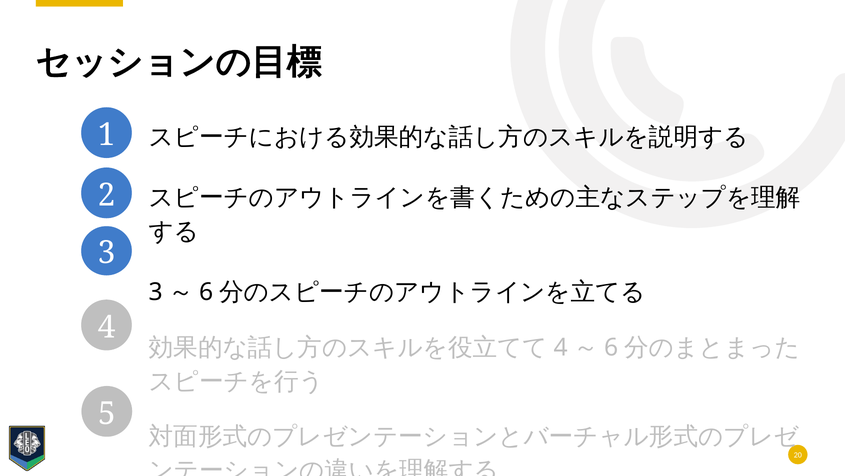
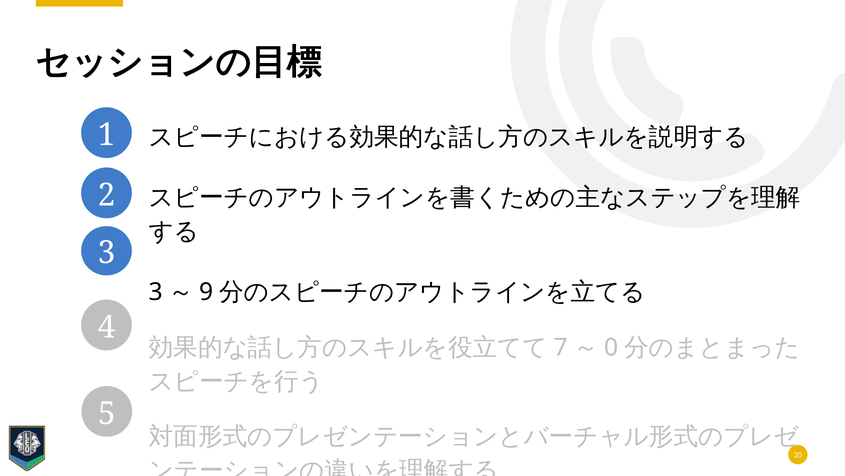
6: 6 -> 9 (206, 292)
4: 4 -> 7 (561, 347)
6: 6 -> 0 (611, 347)
